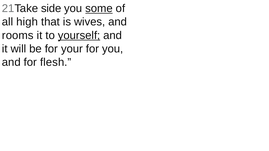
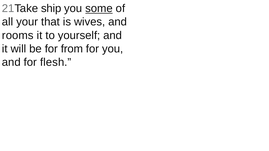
side: side -> ship (51, 8)
high: high -> your (27, 22)
yourself underline: present -> none (79, 35)
your: your -> from (72, 49)
